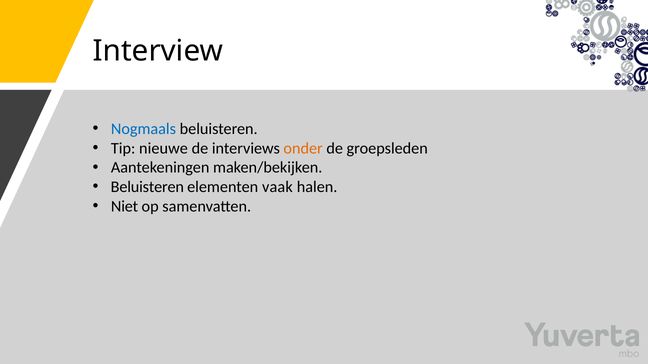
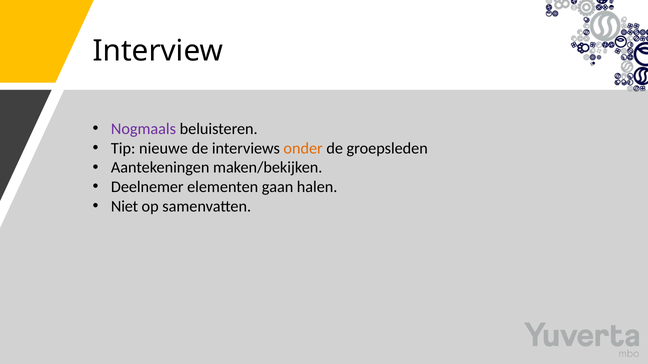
Nogmaals colour: blue -> purple (143, 129)
Beluisteren: Beluisteren -> Deelnemer (147, 187)
vaak: vaak -> gaan (278, 187)
